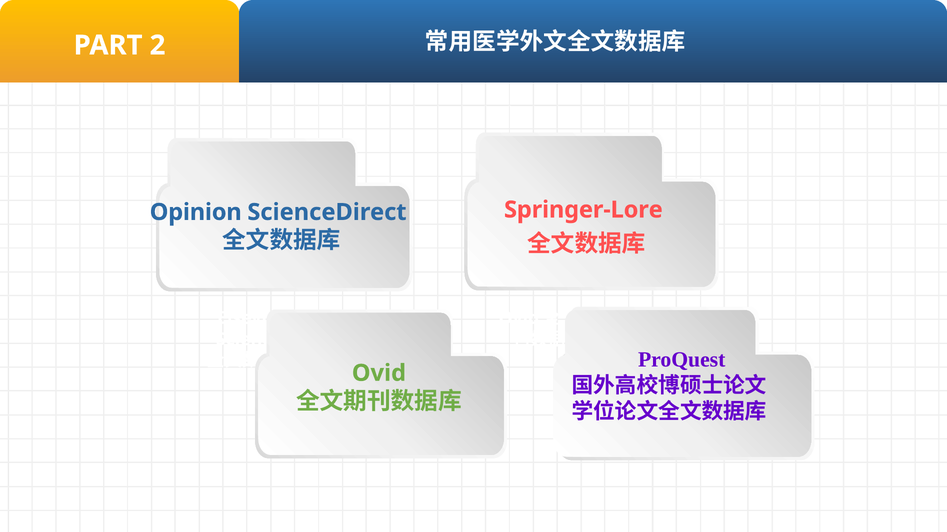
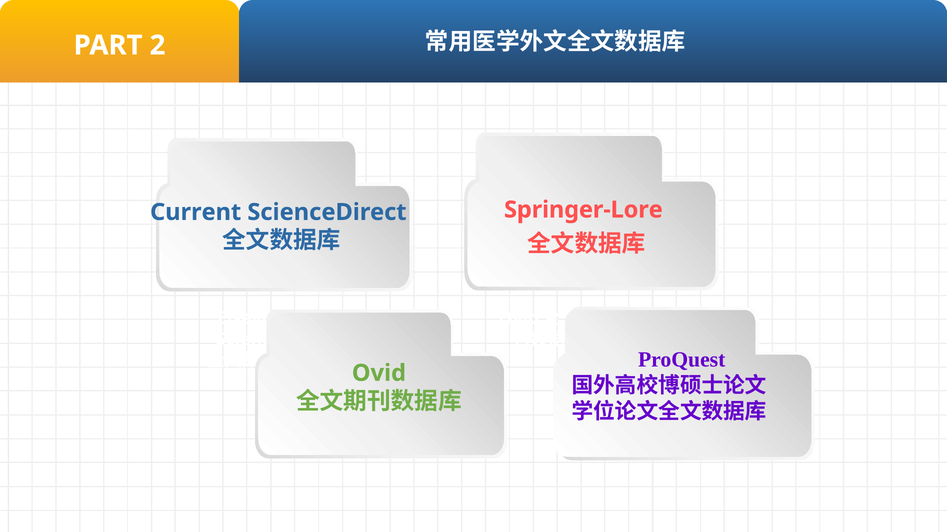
Opinion: Opinion -> Current (196, 212)
